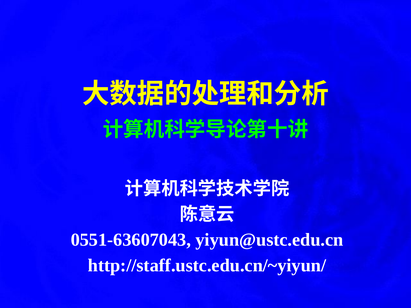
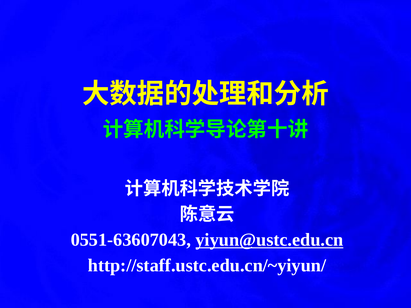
yiyun@ustc.edu.cn underline: none -> present (269, 240)
